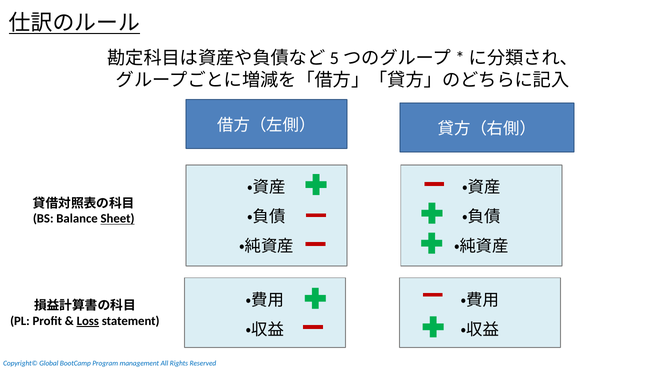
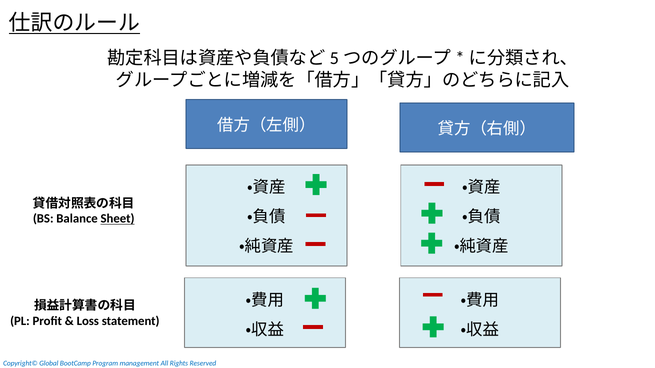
Loss underline: present -> none (88, 321)
